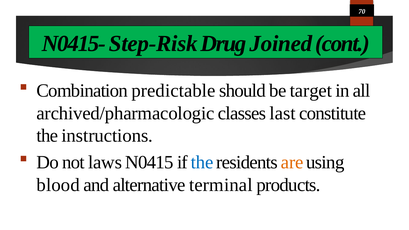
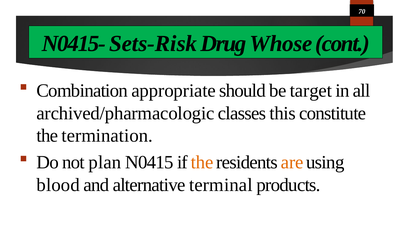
Step-Risk: Step-Risk -> Sets-Risk (153, 44)
Joined: Joined -> Whose (281, 44)
predictable: predictable -> appropriate (174, 91)
last: last -> this (283, 113)
instructions: instructions -> termination (107, 136)
laws: laws -> plan (105, 162)
the colour: blue -> orange (202, 162)
